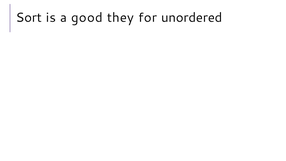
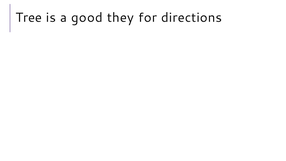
Sort: Sort -> Tree (29, 18)
unordered: unordered -> directions (192, 18)
